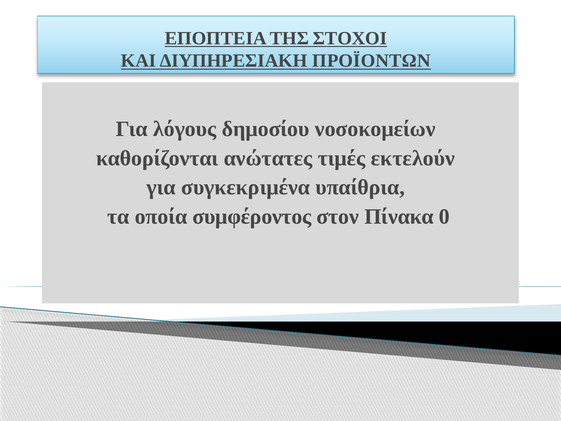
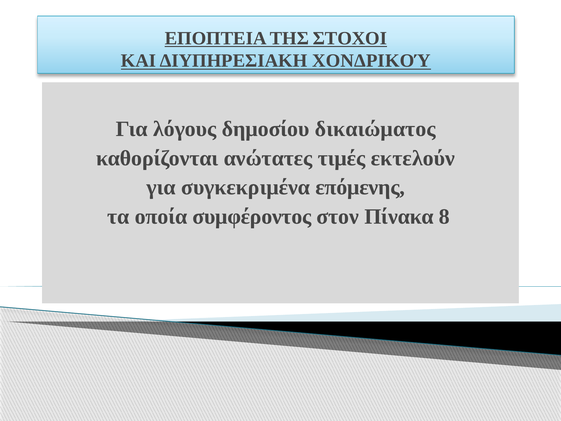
ΠΡΟΪΟΝΤΩΝ: ΠΡΟΪΟΝΤΩΝ -> ΧΟΝΔΡΙΚΟΎ (371, 61)
νοσοκομείων: νοσοκομείων -> δικαιώματος (375, 129)
υπαίθρια: υπαίθρια -> επόμενης (360, 187)
0: 0 -> 8 (444, 217)
